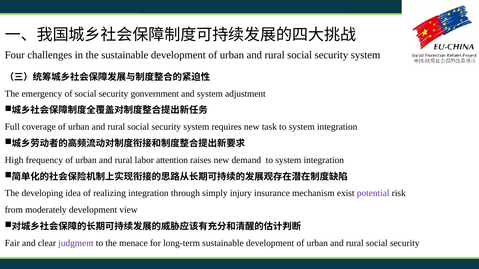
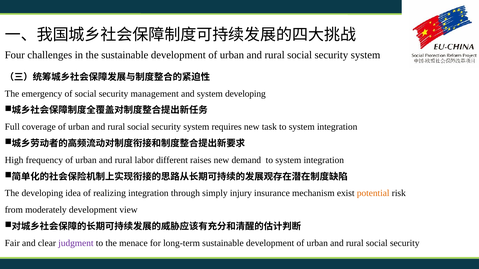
gonvernment: gonvernment -> management (155, 94)
system adjustment: adjustment -> developing (245, 94)
attention: attention -> different (172, 160)
potential colour: purple -> orange (373, 194)
